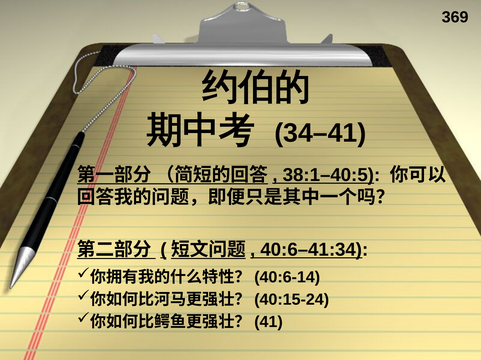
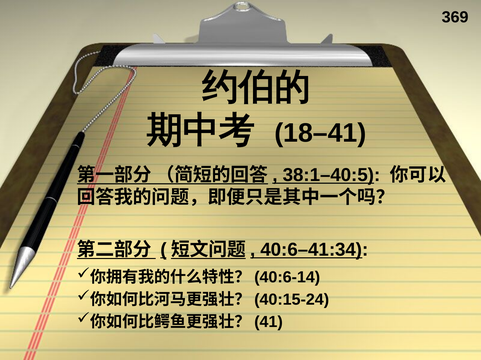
34–41: 34–41 -> 18–41 (320, 133)
